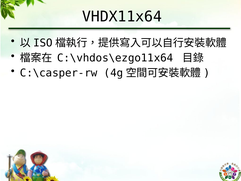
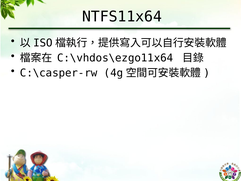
VHDX11x64: VHDX11x64 -> NTFS11x64 (122, 17)
